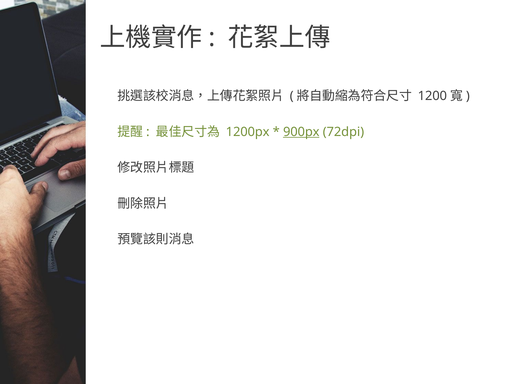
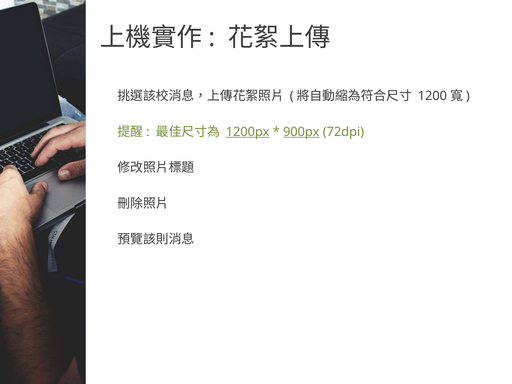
1200px underline: none -> present (248, 132)
